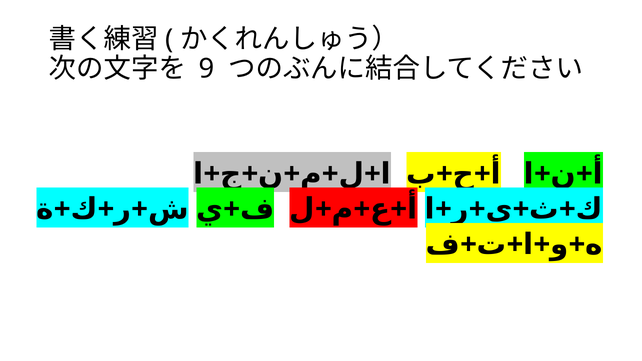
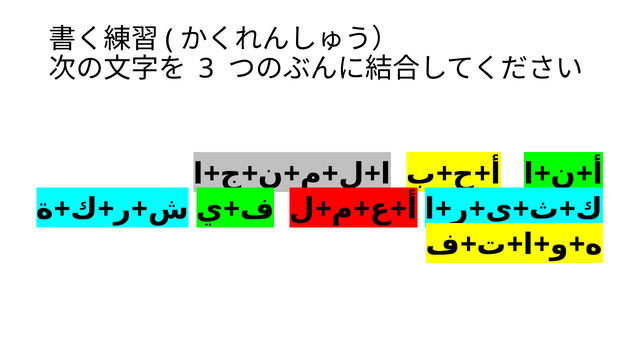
9: 9 -> 3 (207, 69)
